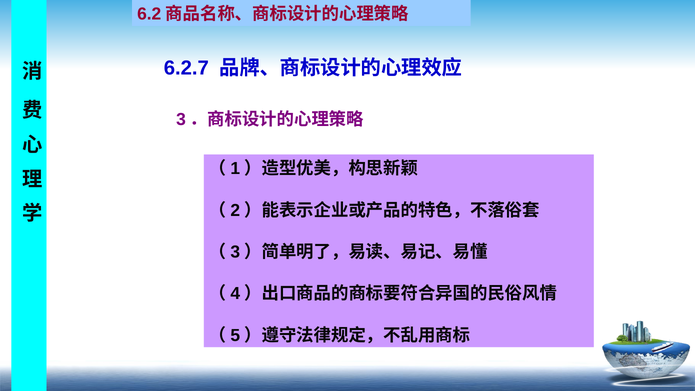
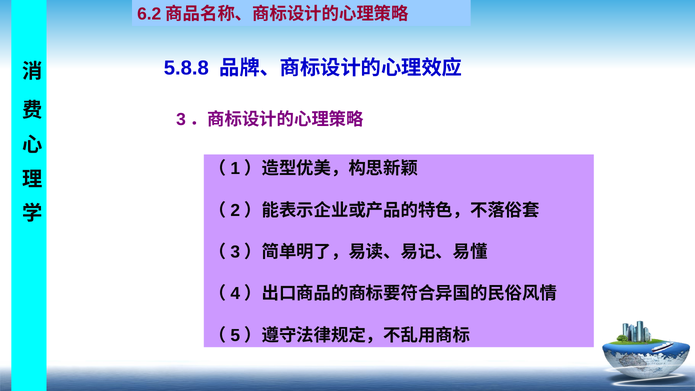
6.2.7: 6.2.7 -> 5.8.8 (186, 68)
